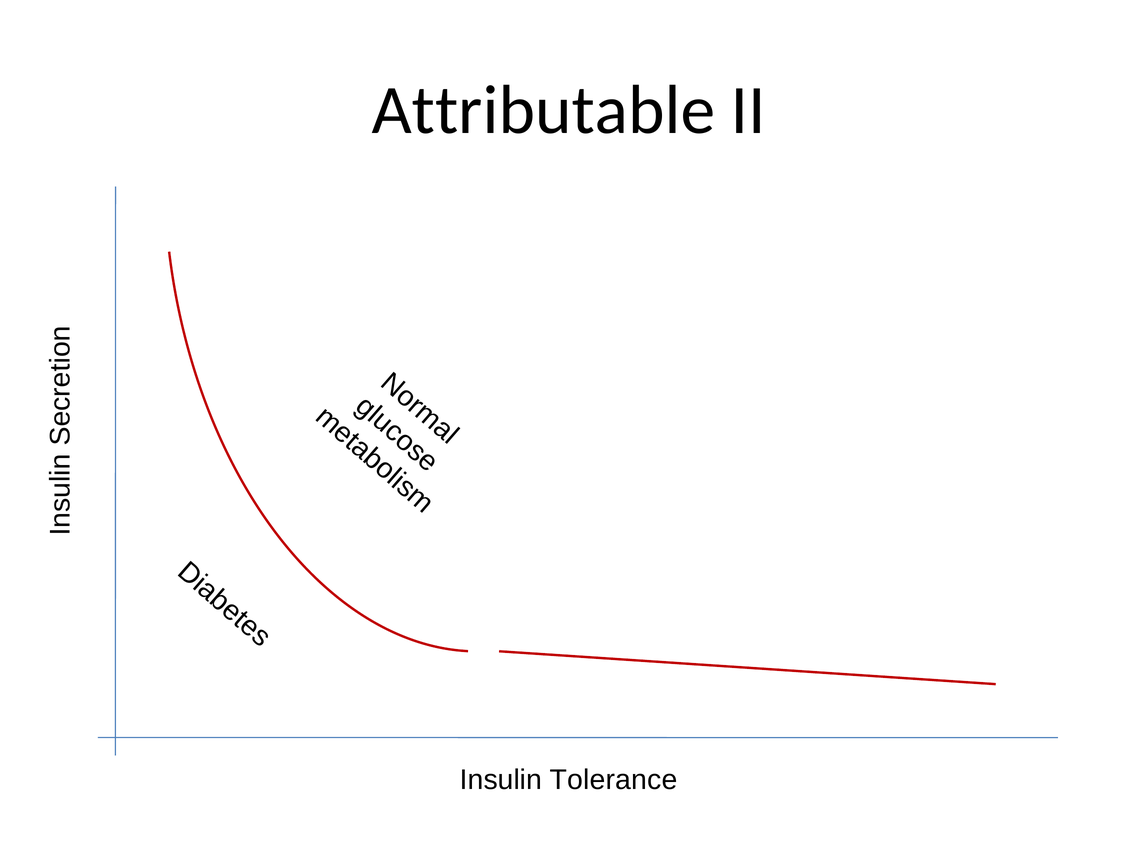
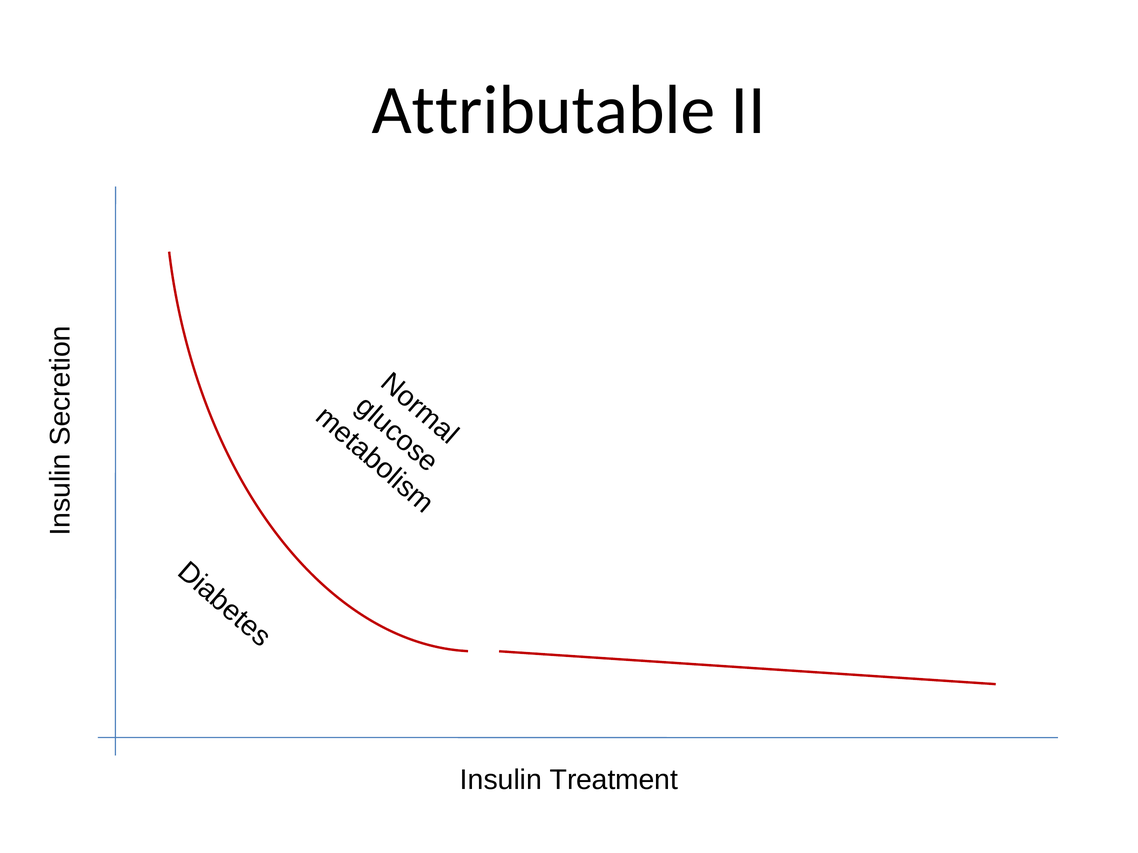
Tolerance: Tolerance -> Treatment (614, 780)
